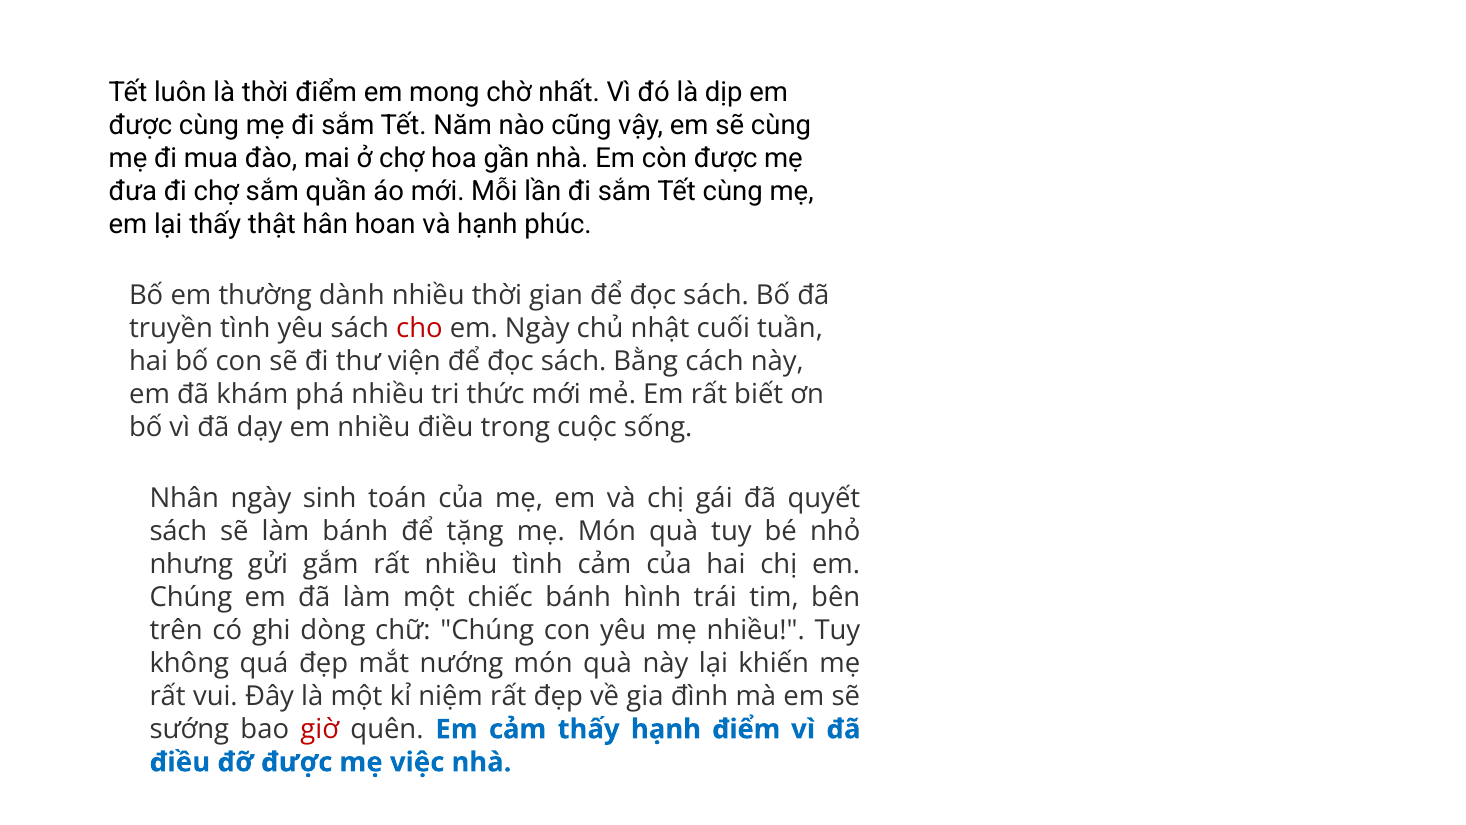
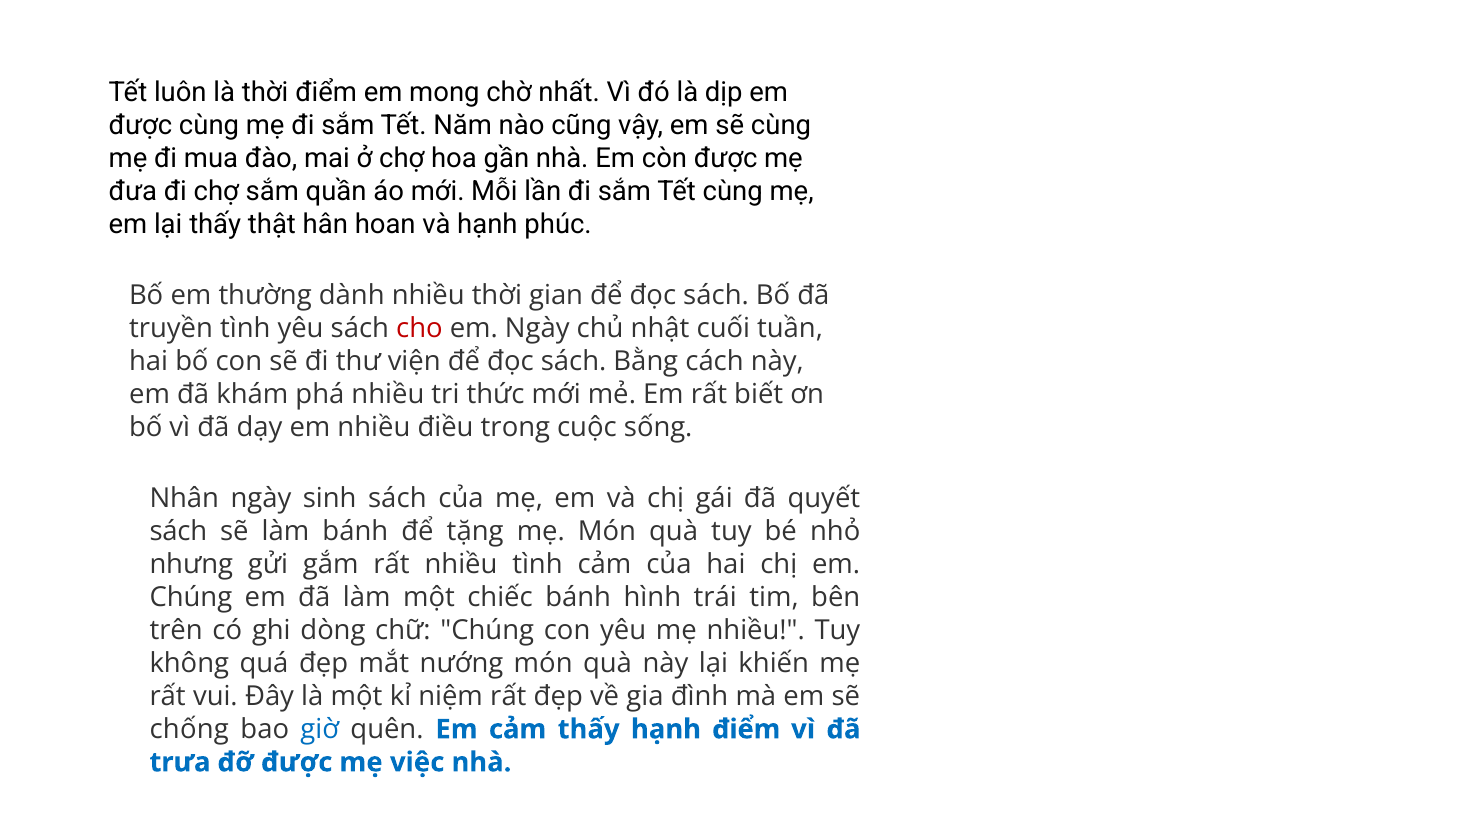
sinh toán: toán -> sách (397, 498)
sướng: sướng -> chống (189, 729)
giờ colour: red -> blue (320, 729)
điều: điều -> trưa (180, 762)
